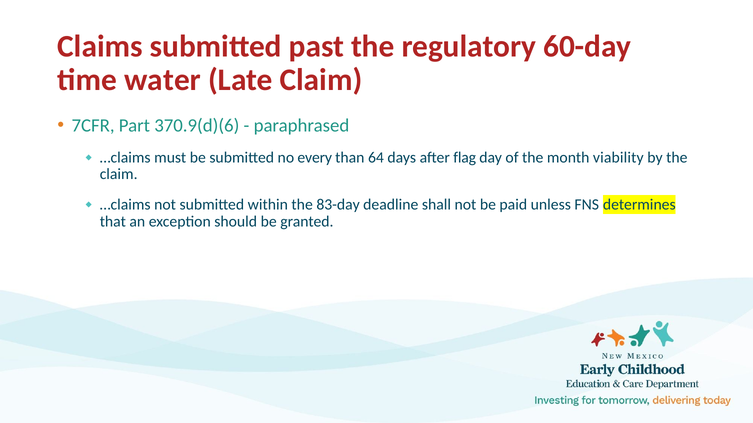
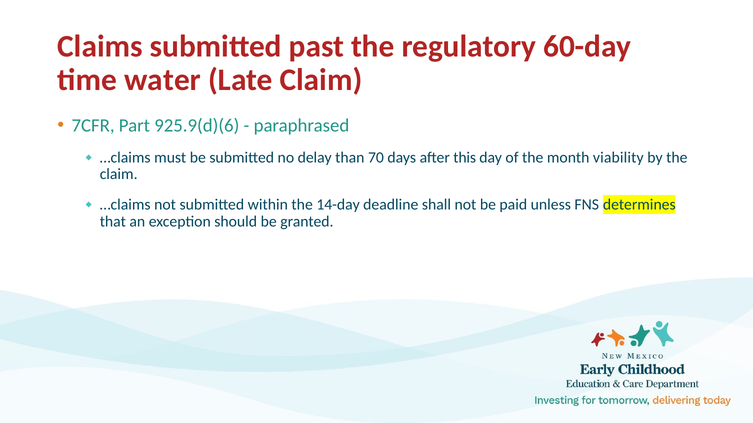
370.9(d)(6: 370.9(d)(6 -> 925.9(d)(6 (197, 126)
every: every -> delay (315, 158)
64: 64 -> 70 (376, 158)
flag: flag -> this (465, 158)
83-day: 83-day -> 14-day (338, 205)
